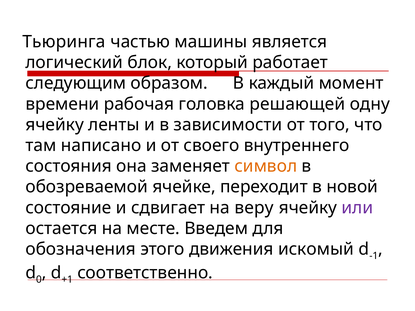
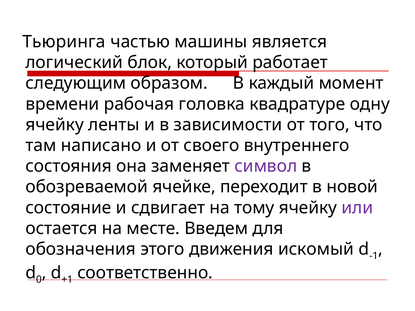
решающей: решающей -> квадратуре (297, 104)
символ colour: orange -> purple (266, 166)
веру: веру -> тому (254, 208)
